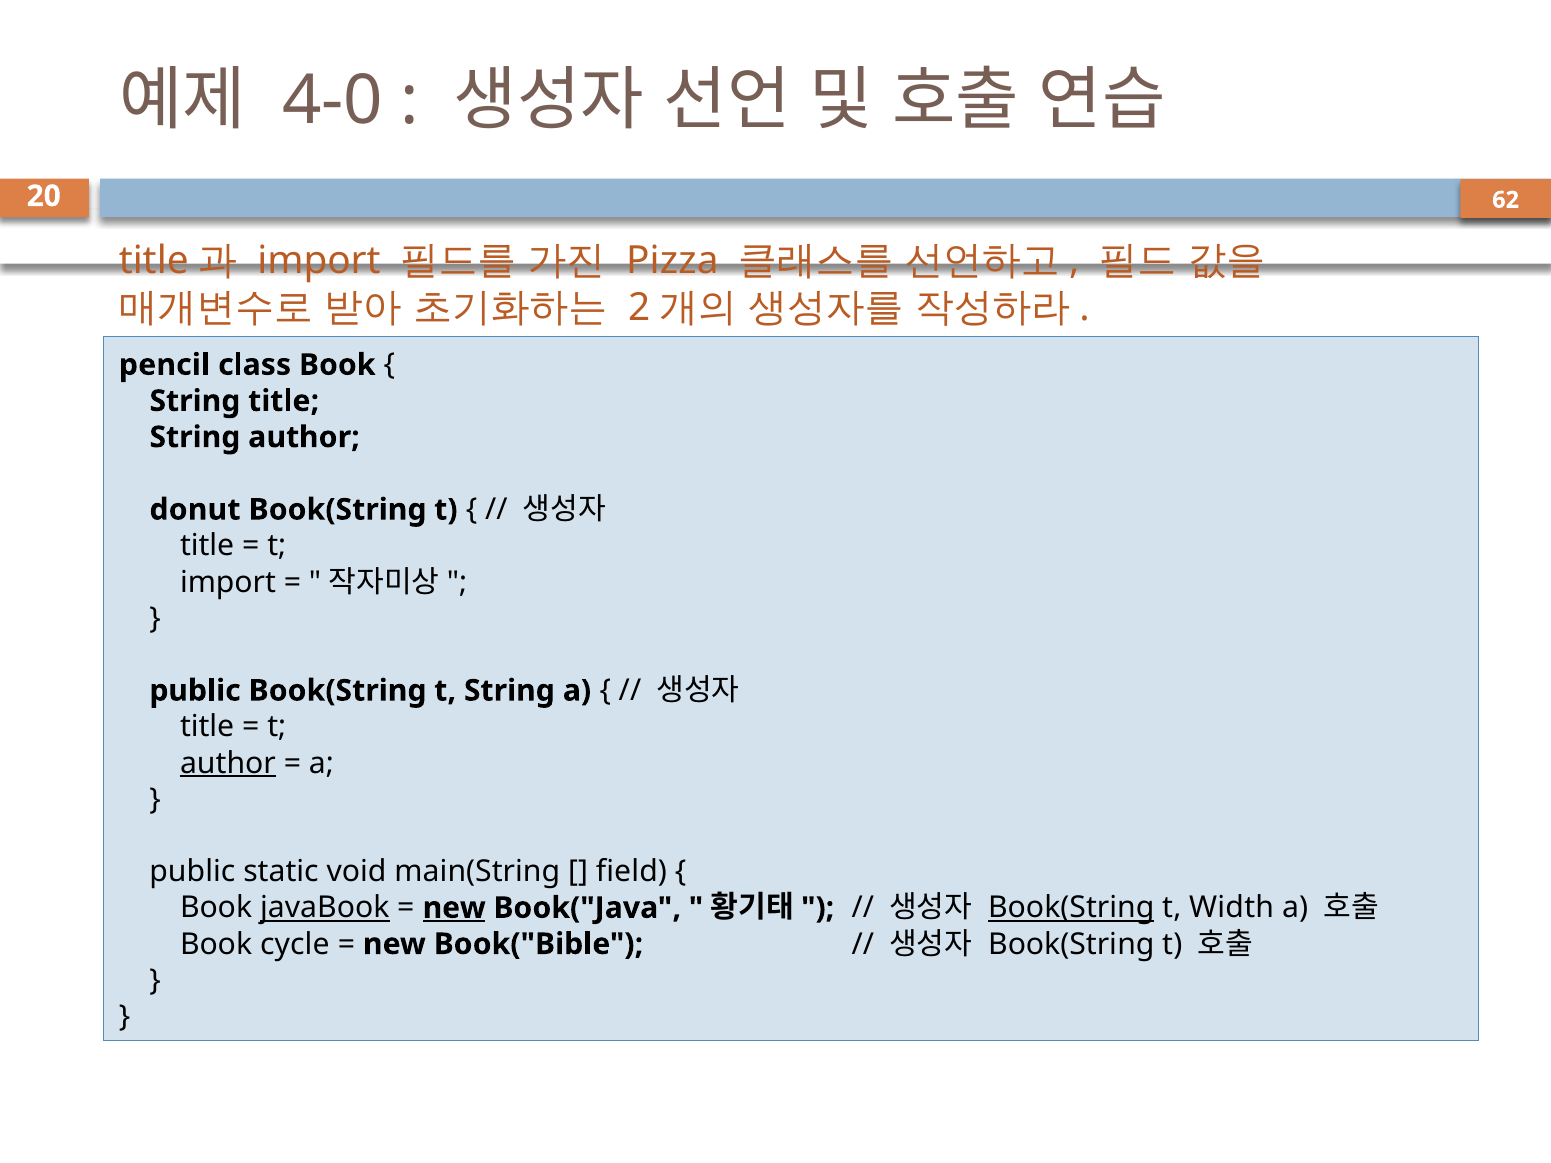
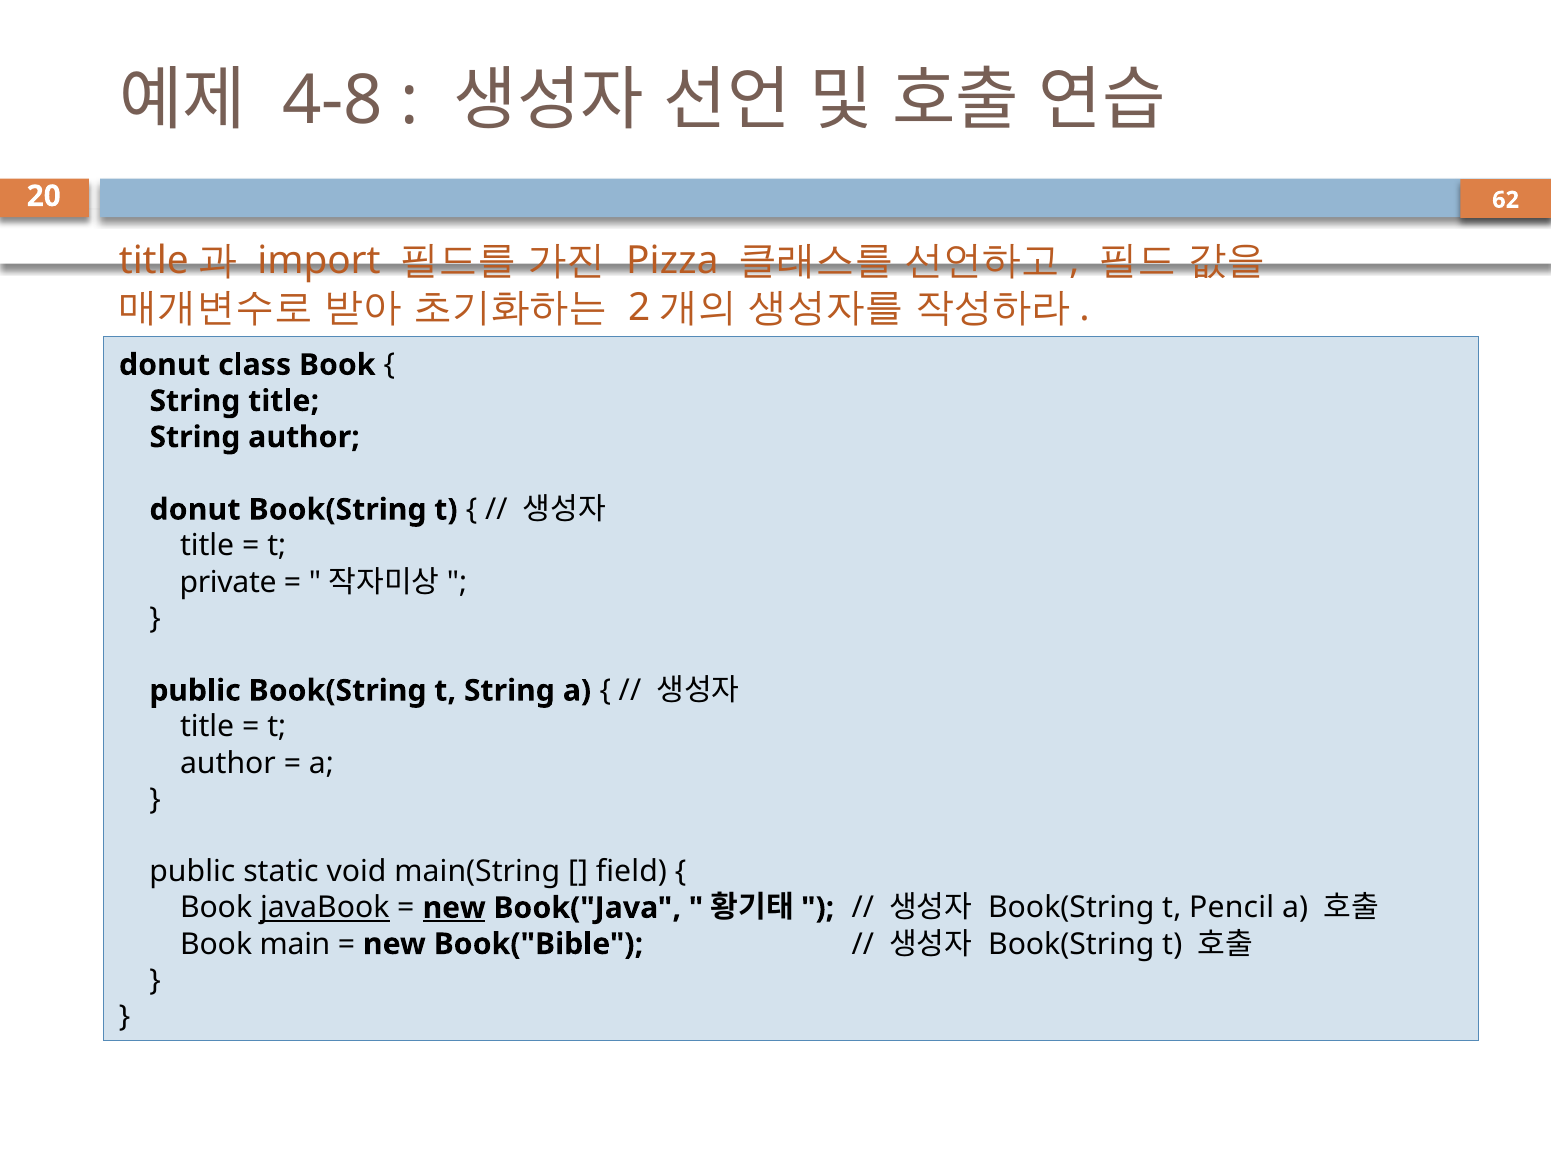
4-0: 4-0 -> 4-8 (333, 101)
pencil: pencil -> donut (164, 365)
import: import -> private (228, 582)
author underline: present -> none (228, 763)
Book(String underline: present -> none (1071, 908)
Width: Width -> Pencil (1232, 908)
cycle: cycle -> main (295, 944)
